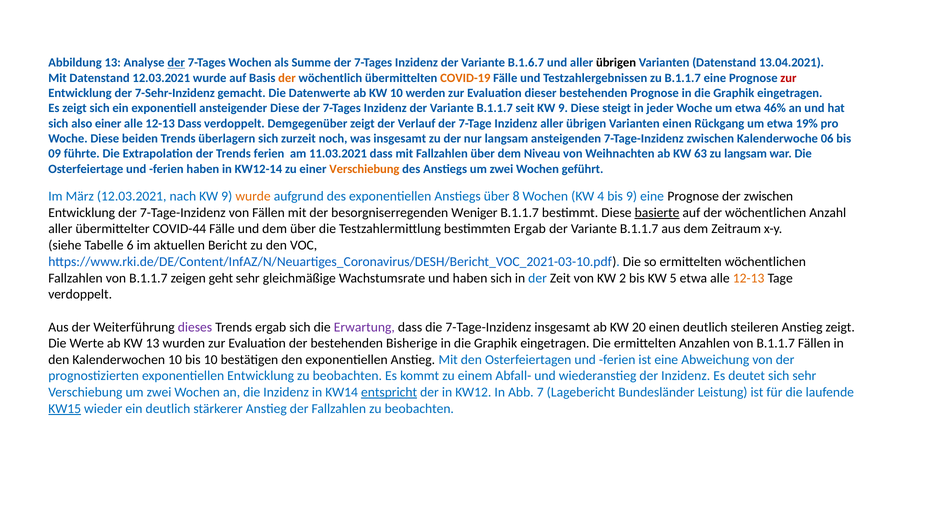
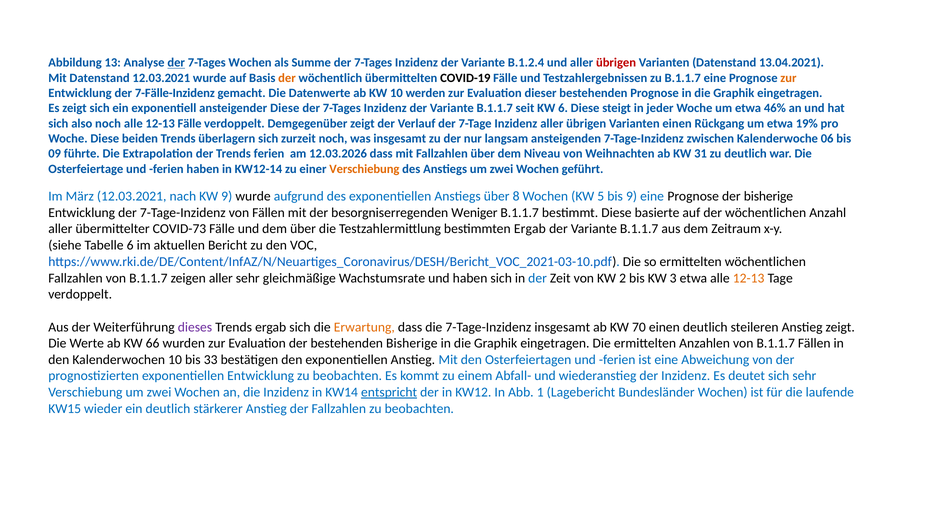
B.1.6.7: B.1.6.7 -> B.1.2.4 (526, 63)
übrigen colour: black -> red (616, 63)
COVID-19 colour: orange -> black (465, 78)
zur colour: red -> orange (788, 78)
7-Sehr-Inzidenz: 7-Sehr-Inzidenz -> 7-Fälle-Inzidenz (175, 93)
seit KW 9: 9 -> 6 (563, 108)
also einer: einer -> noch (108, 123)
12-13 Dass: Dass -> Fälle (190, 123)
11.03.2021: 11.03.2021 -> 12.03.2026 (338, 154)
63: 63 -> 31 (701, 154)
zu langsam: langsam -> deutlich (745, 154)
wurde colour: orange -> black (253, 196)
4: 4 -> 5 (601, 196)
der zwischen: zwischen -> bisherige (768, 196)
basierte underline: present -> none (657, 213)
COVID-44: COVID-44 -> COVID-73 (179, 229)
zeigen geht: geht -> aller (221, 278)
5: 5 -> 3 (673, 278)
Erwartung colour: purple -> orange (364, 327)
20: 20 -> 70 (639, 327)
KW 13: 13 -> 66 (153, 343)
bis 10: 10 -> 33 (211, 359)
7: 7 -> 1 (540, 392)
Bundesländer Leistung: Leistung -> Wochen (723, 392)
KW15 underline: present -> none (65, 408)
